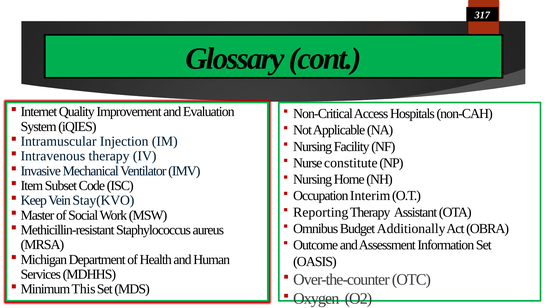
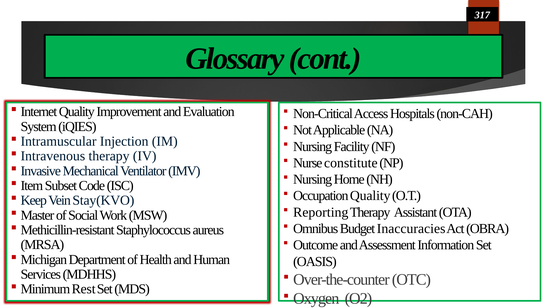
Occupation Interim: Interim -> Quality (370, 196)
Additionally: Additionally -> Inaccuracies (411, 228)
This: This -> Rest (84, 289)
